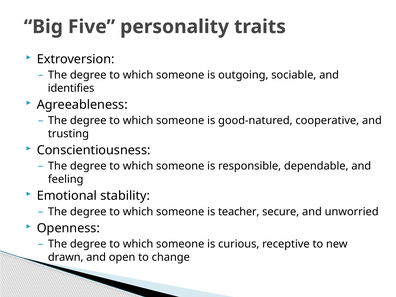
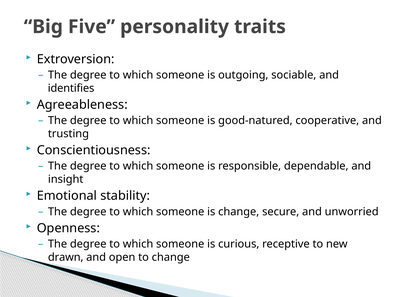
feeling: feeling -> insight (66, 179)
is teacher: teacher -> change (239, 212)
